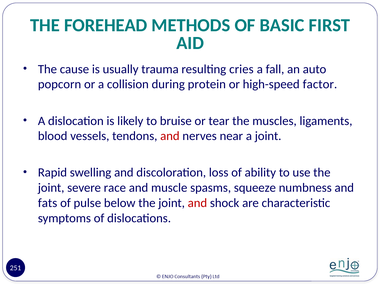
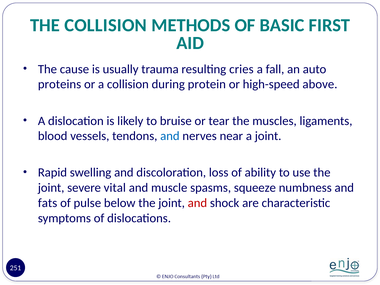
THE FOREHEAD: FOREHEAD -> COLLISION (106, 25)
popcorn: popcorn -> proteins (60, 84)
factor: factor -> above (320, 84)
and colour: red -> blue (170, 136)
race: race -> vital (115, 188)
